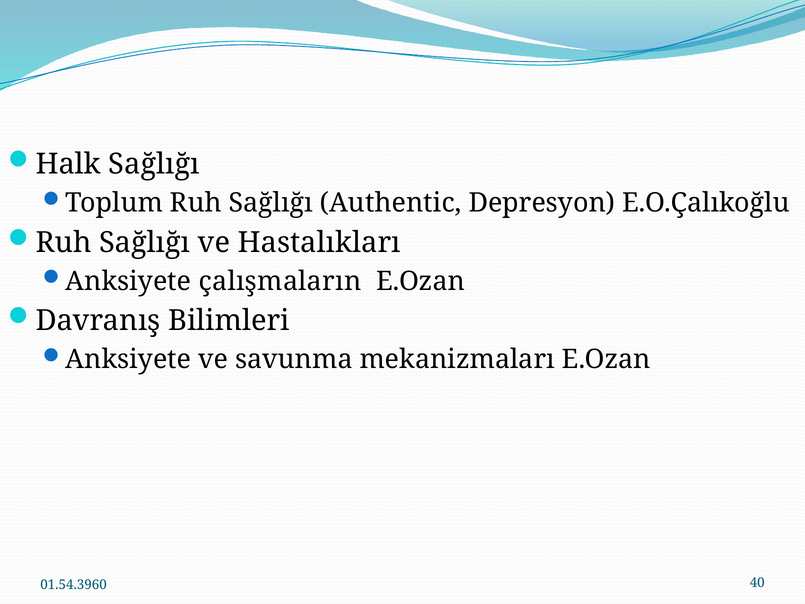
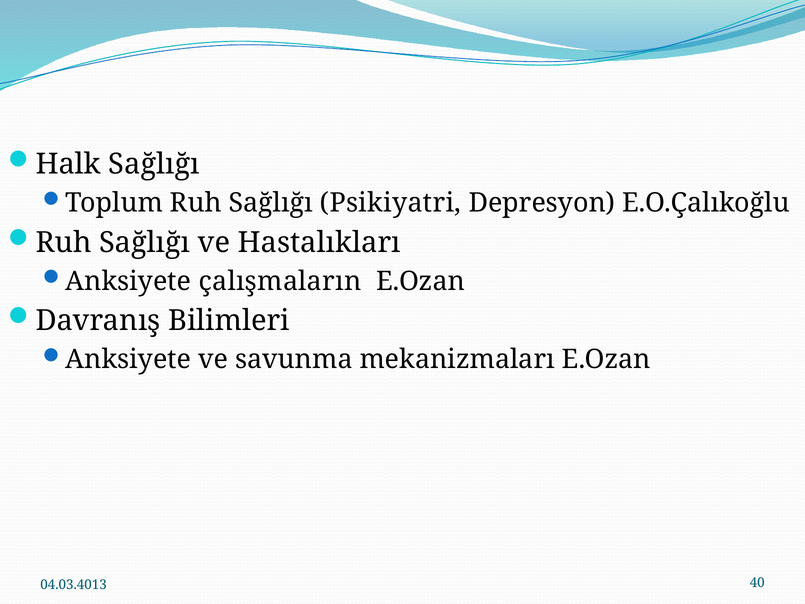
Authentic: Authentic -> Psikiyatri (391, 203)
01.54.3960: 01.54.3960 -> 04.03.4013 (74, 585)
